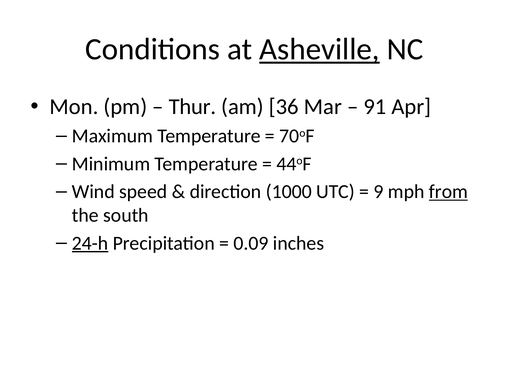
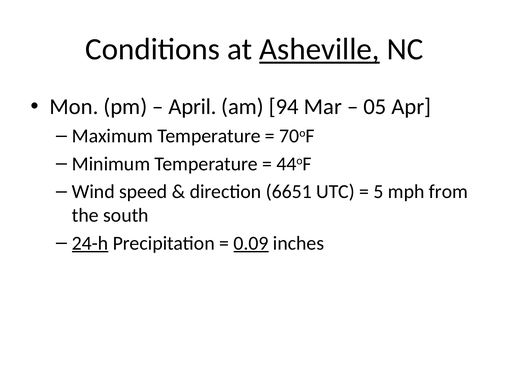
Thur: Thur -> April (193, 107)
36: 36 -> 94 (284, 107)
91: 91 -> 05 (375, 107)
1000: 1000 -> 6651 (289, 191)
9: 9 -> 5 (378, 191)
from underline: present -> none (448, 191)
0.09 underline: none -> present (251, 243)
